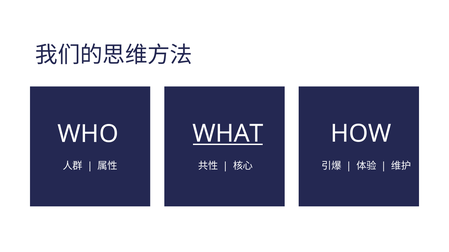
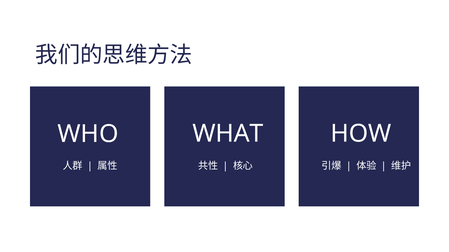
WHAT underline: present -> none (228, 134)
